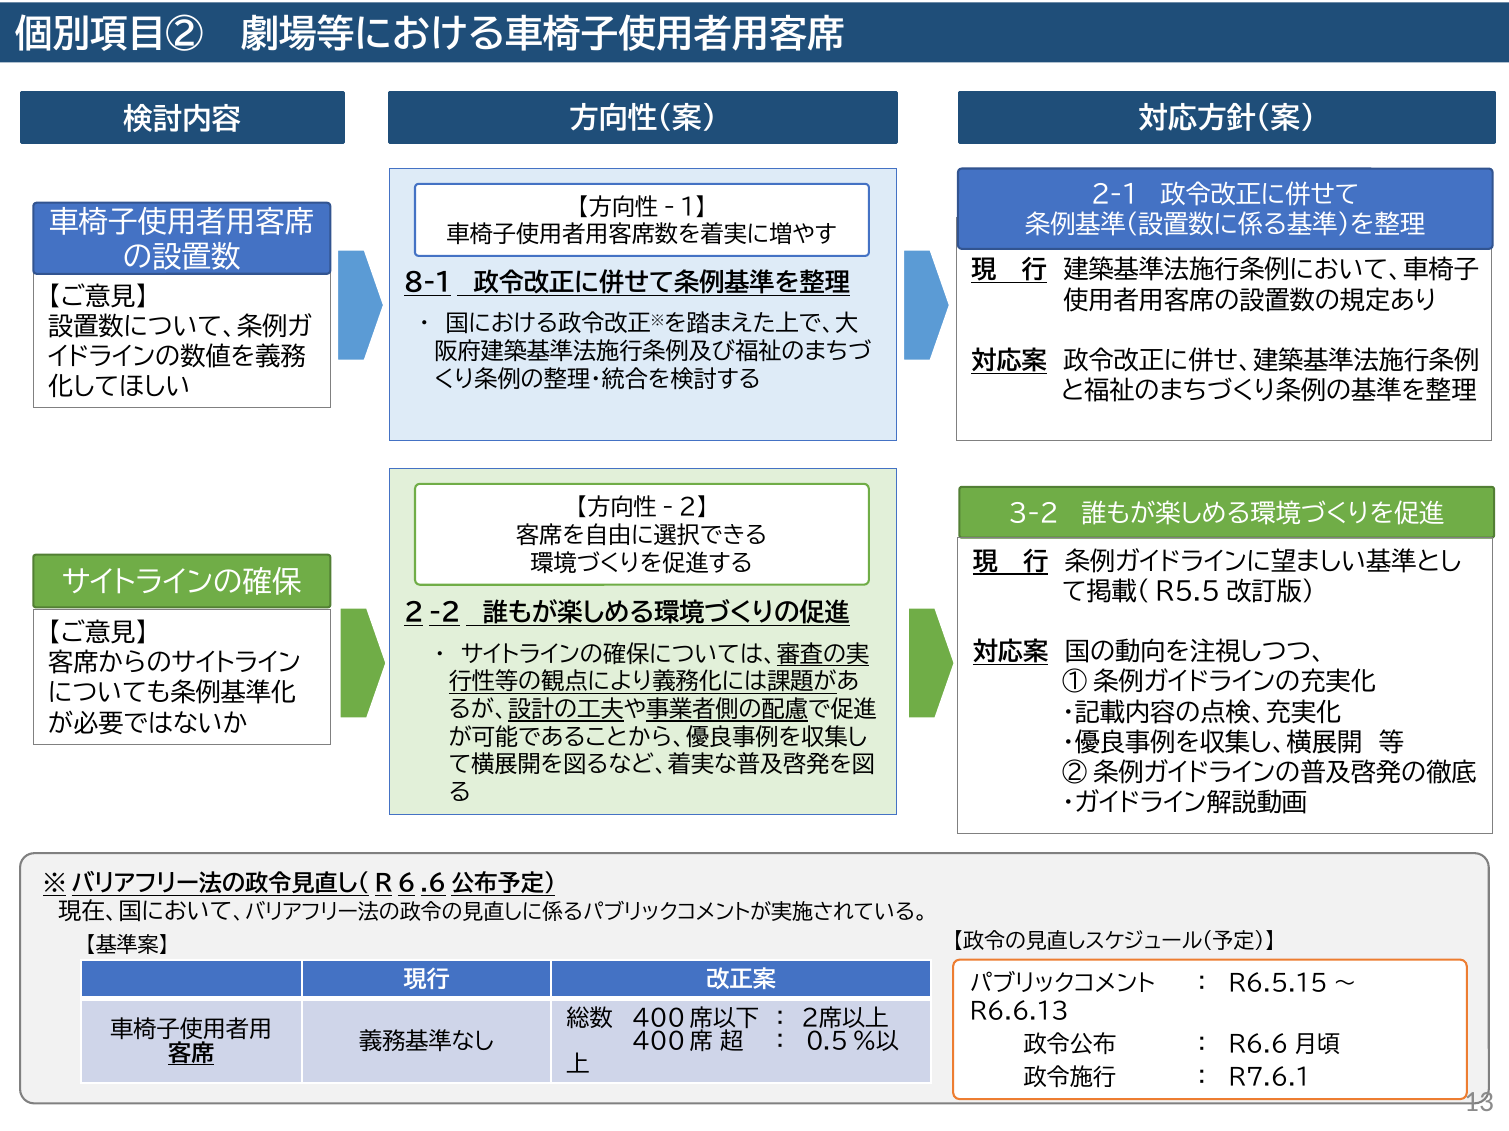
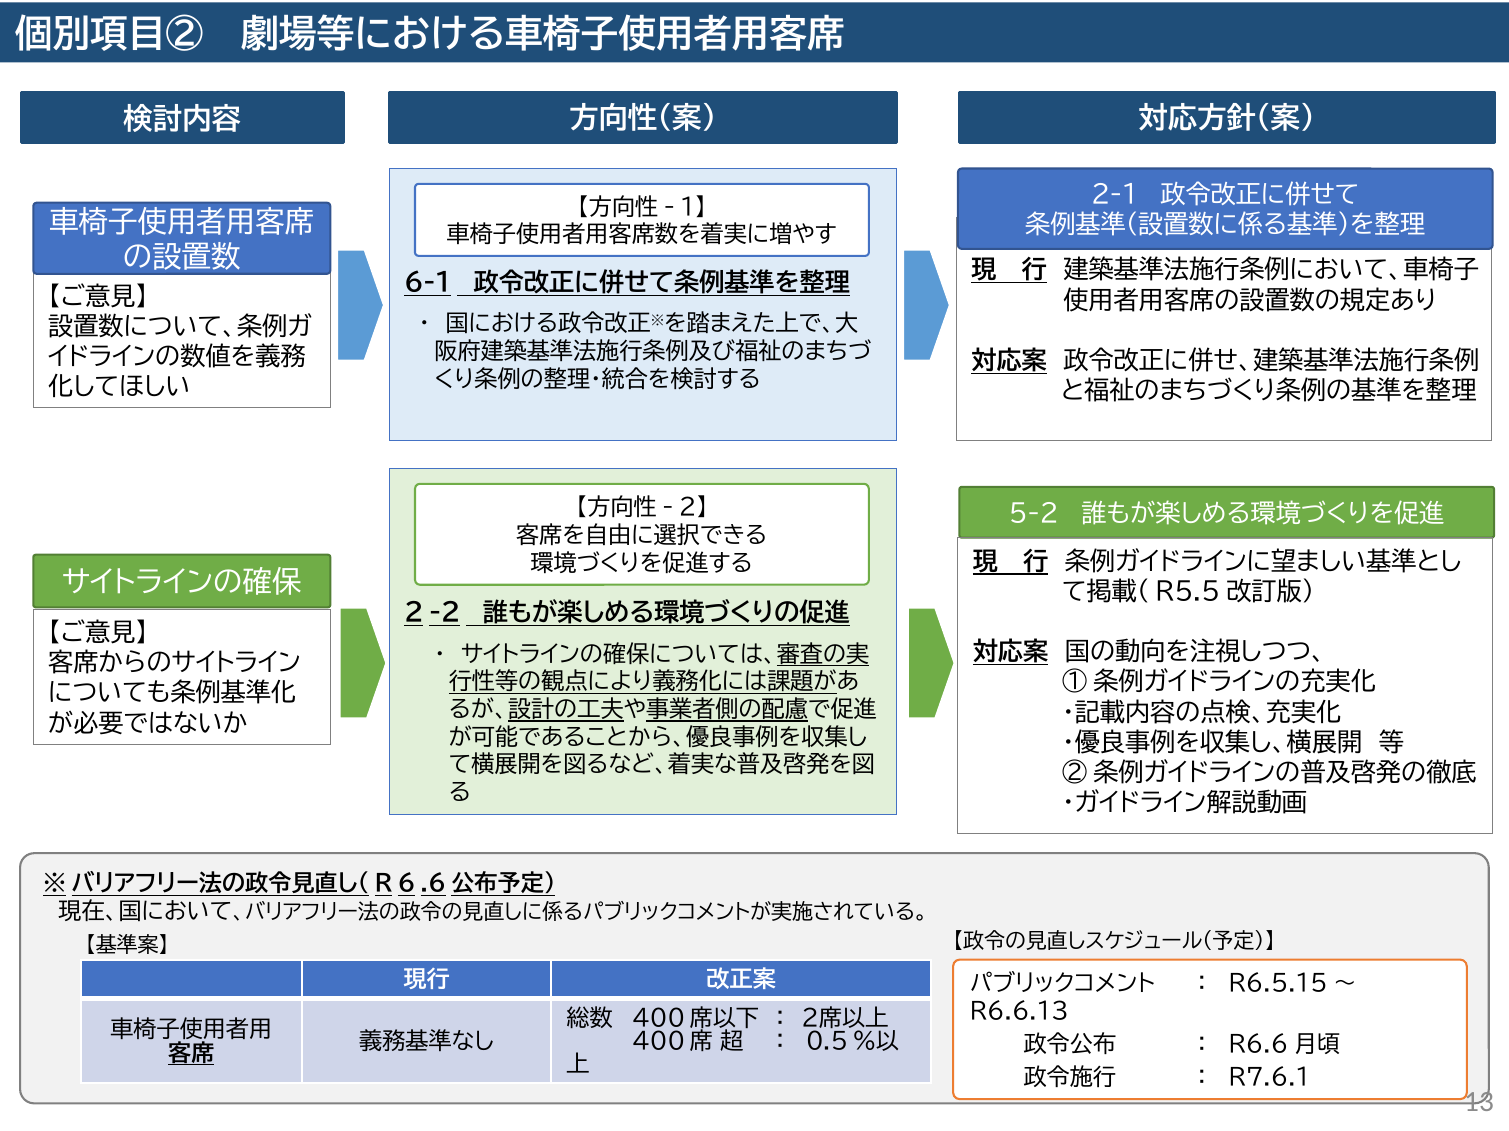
8-1: 8-1 -> 6-1 (428, 283)
3-2: 3-2 -> 5-2 (1034, 514)
